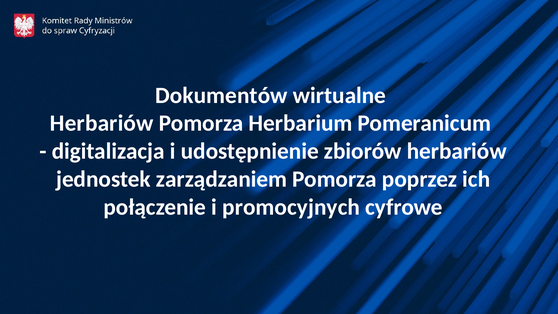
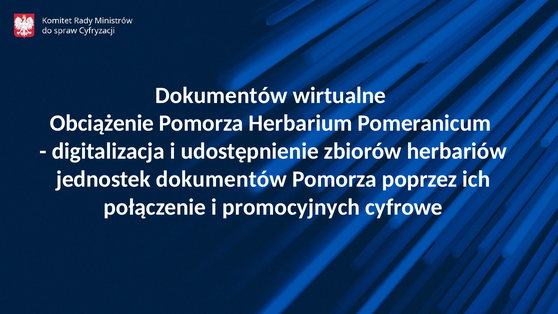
Herbariów: Herbariów -> Obciążenie (102, 123)
jednostek zarządzaniem: zarządzaniem -> dokumentów (221, 179)
